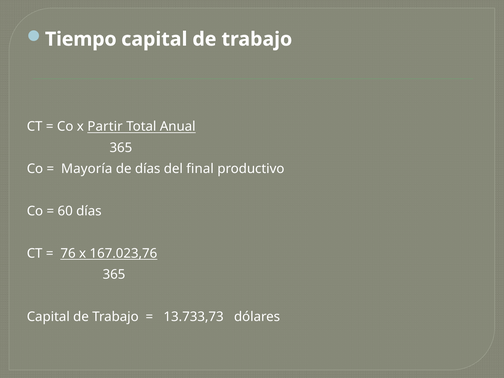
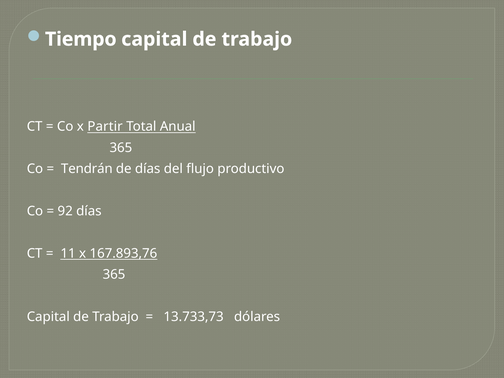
Mayoría: Mayoría -> Tendrán (87, 169)
final: final -> flujo (200, 169)
60: 60 -> 92 (65, 211)
76: 76 -> 11 (68, 253)
167.023,76: 167.023,76 -> 167.893,76 (123, 253)
